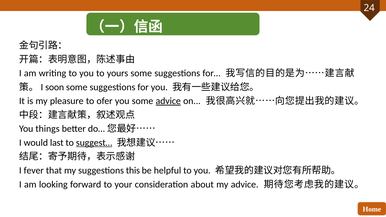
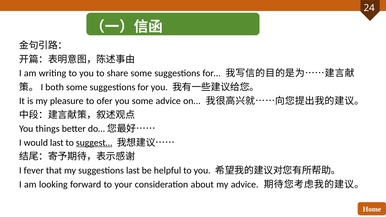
yours: yours -> share (118, 73)
soon: soon -> both (55, 87)
advice underline: present -> none (168, 101)
suggestions this: this -> last (133, 171)
